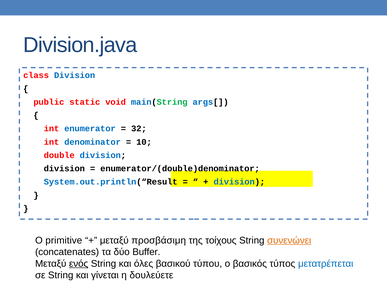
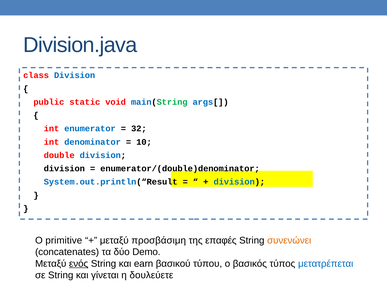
τοίχους: τοίχους -> επαφές (221, 241)
συνενώνει underline: present -> none (289, 241)
Buffer: Buffer -> Demo (146, 252)
όλες: όλες -> earn (144, 264)
